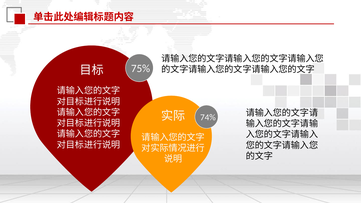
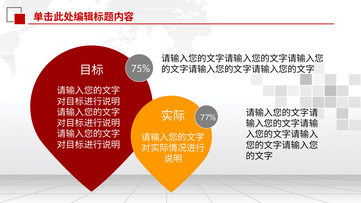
74%: 74% -> 77% (208, 117)
